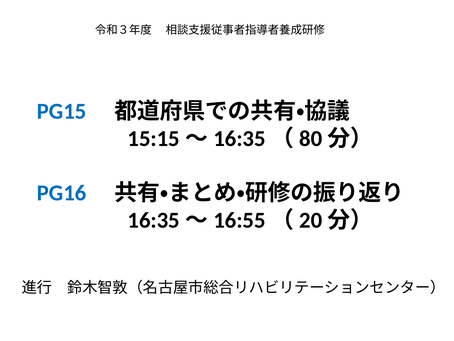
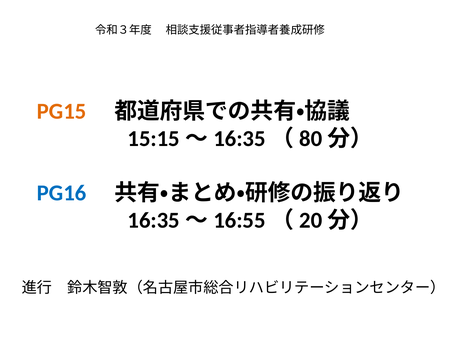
PG15 colour: blue -> orange (62, 111)
